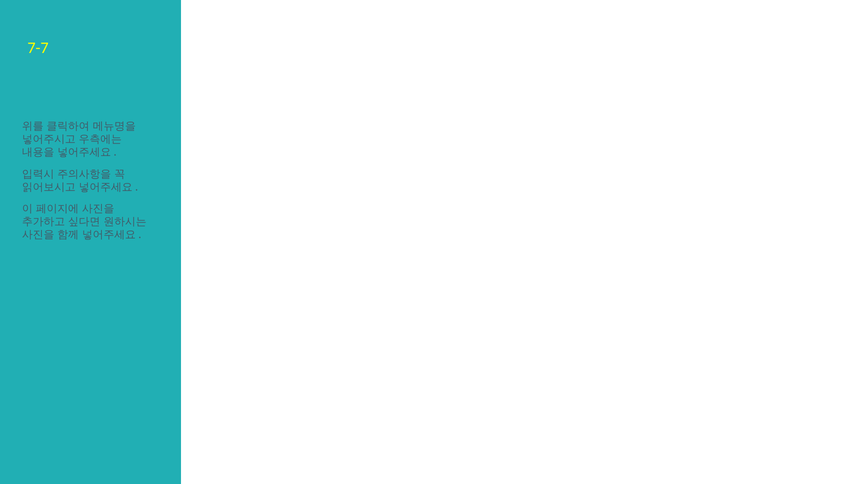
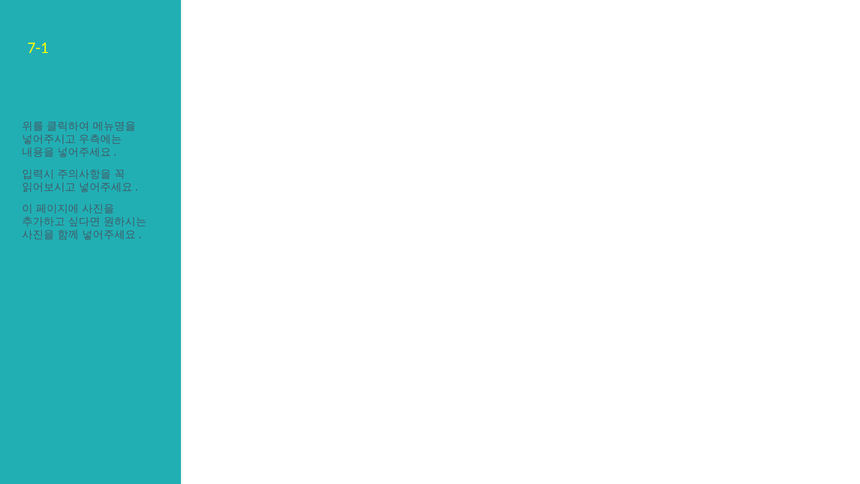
7-7: 7-7 -> 7-1 (38, 48)
